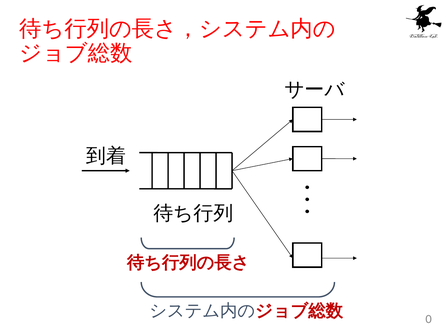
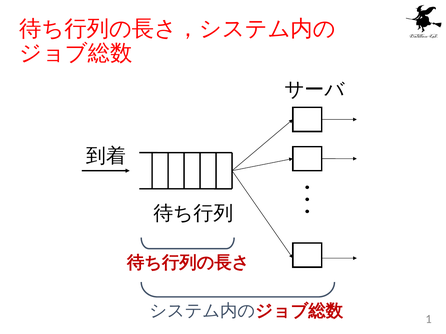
0: 0 -> 1 (429, 320)
